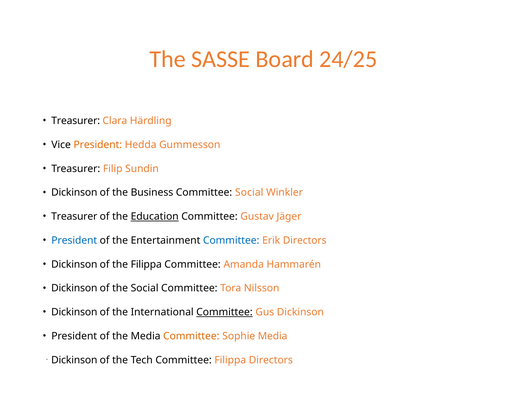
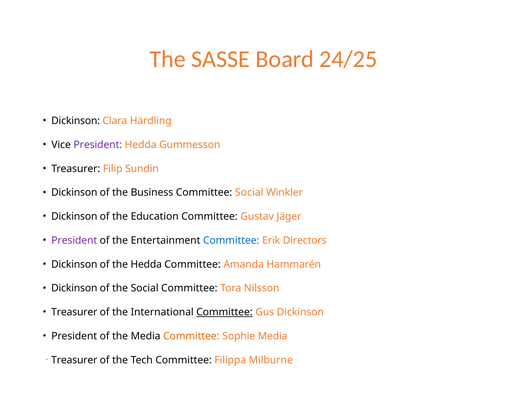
Treasurer: Treasurer -> Dickinson (76, 121)
President colour: orange -> purple (98, 145)
Treasurer: Treasurer -> Dickinson (74, 217)
Education underline: present -> none (155, 217)
President colour: blue -> purple (74, 241)
the Filippa: Filippa -> Hedda (146, 265)
Dickinson: Dickinson -> Treasurer (74, 312)
Dickinson: Dickinson -> Treasurer (74, 360)
Filippa Directors: Directors -> Milburne (271, 360)
